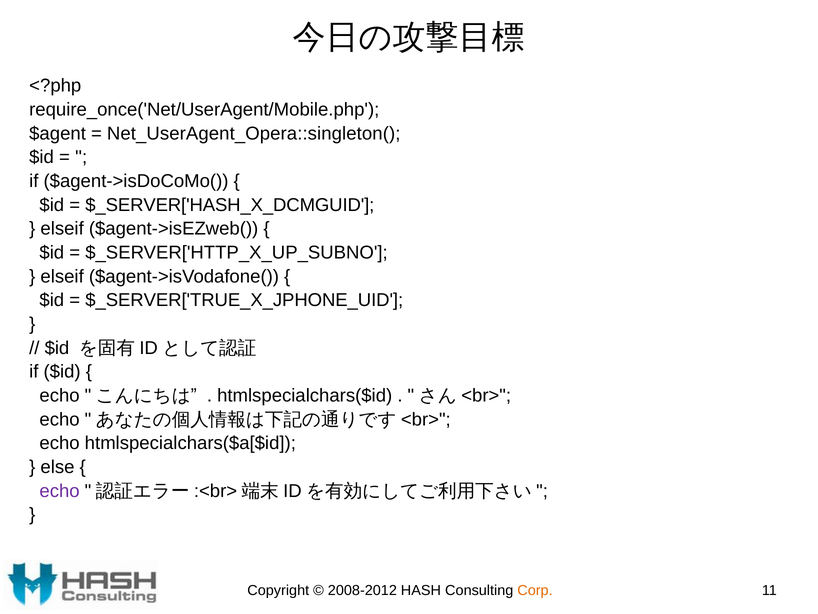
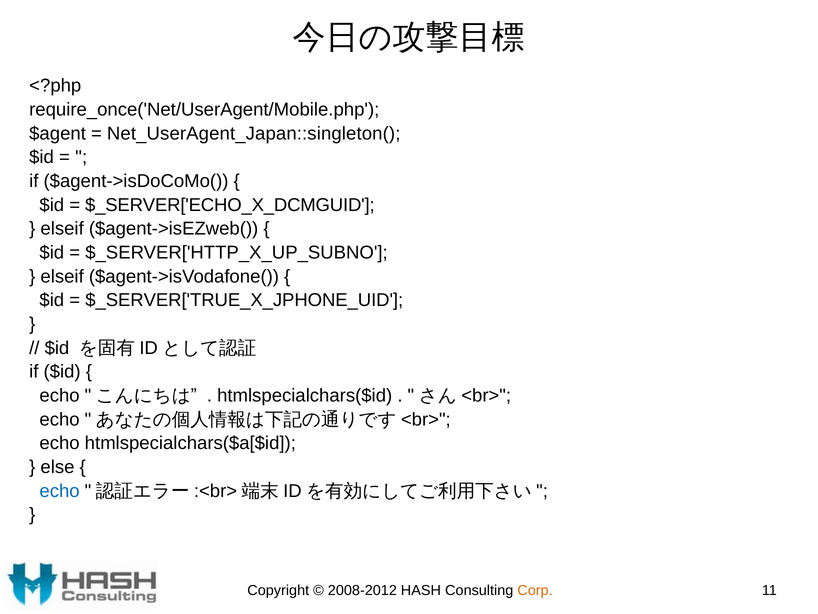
Net_UserAgent_Opera::singleton(: Net_UserAgent_Opera::singleton( -> Net_UserAgent_Japan::singleton( (254, 133)
$_SERVER['HASH_X_DCMGUID: $_SERVER['HASH_X_DCMGUID -> $_SERVER['ECHO_X_DCMGUID (230, 205)
echo colour: purple -> blue (60, 490)
